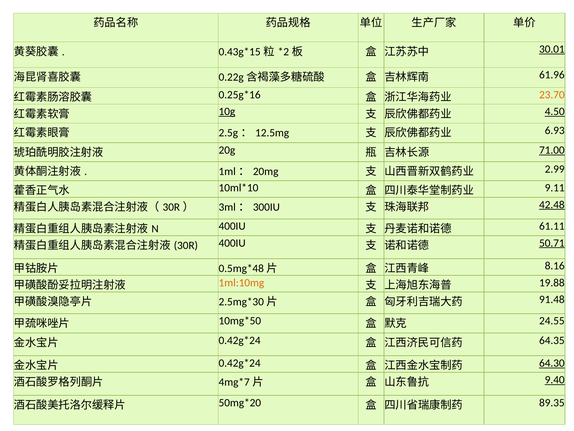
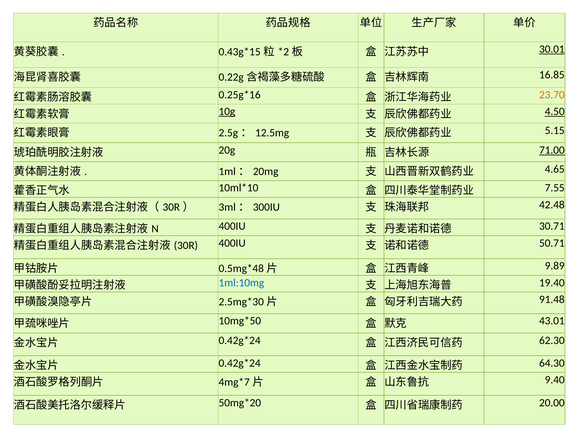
61.96: 61.96 -> 16.85 (552, 75)
6.93: 6.93 -> 5.15 (555, 130)
2.99: 2.99 -> 4.65 (555, 169)
9.11: 9.11 -> 7.55 (555, 188)
42.48 underline: present -> none (552, 204)
61.11: 61.11 -> 30.71 (552, 226)
50.71 underline: present -> none (552, 243)
8.16: 8.16 -> 9.89 (555, 266)
1ml:10mg colour: orange -> blue (241, 282)
19.88: 19.88 -> 19.40 (552, 282)
24.55: 24.55 -> 43.01 (552, 321)
64.35: 64.35 -> 62.30 (552, 340)
64.30 underline: present -> none (552, 363)
9.40 underline: present -> none (555, 379)
89.35: 89.35 -> 20.00 (552, 402)
